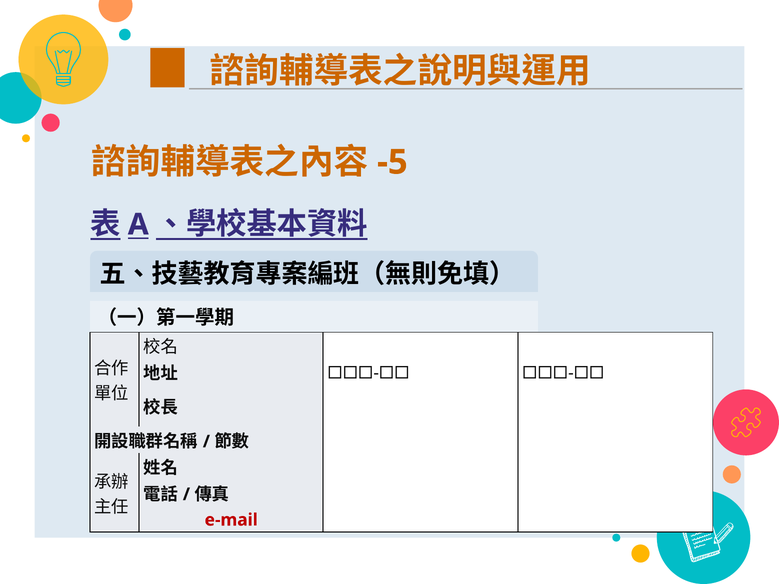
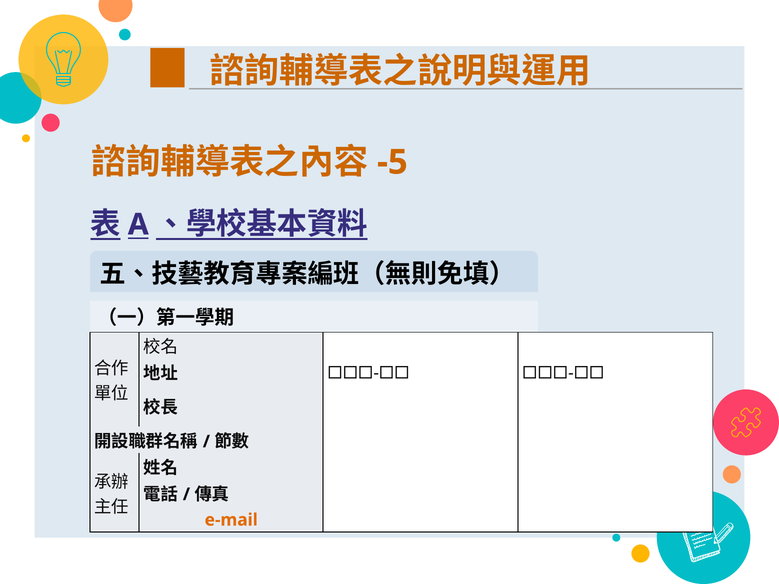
e-mail colour: red -> orange (231, 520)
